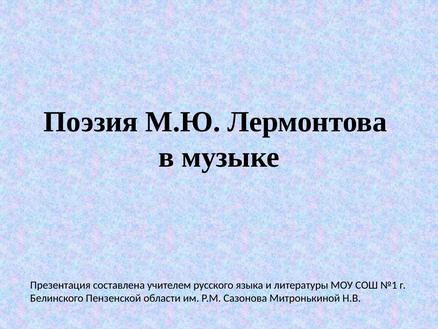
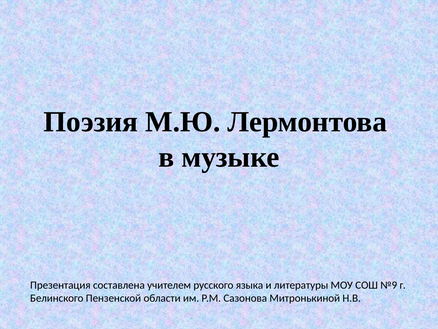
№1: №1 -> №9 (389, 285)
